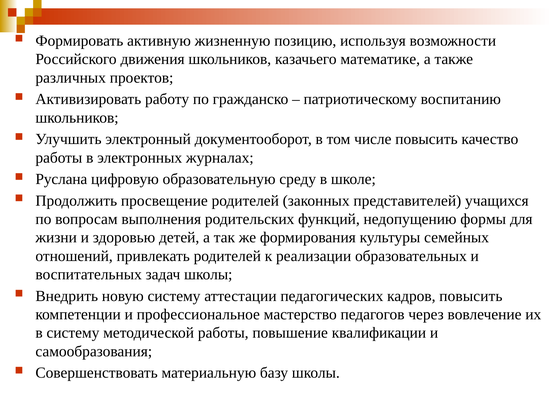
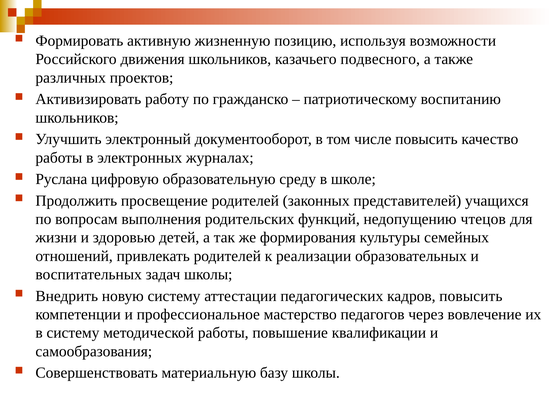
математике: математике -> подвесного (380, 59)
формы: формы -> чтецов (483, 219)
